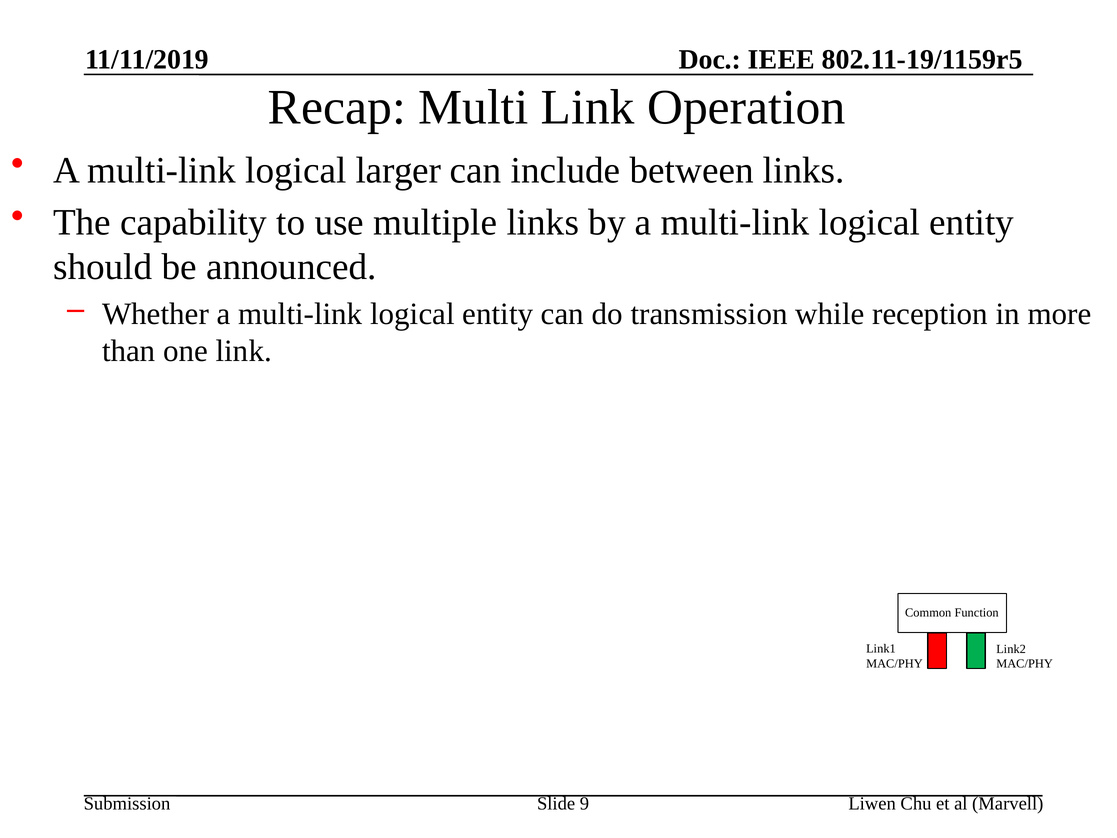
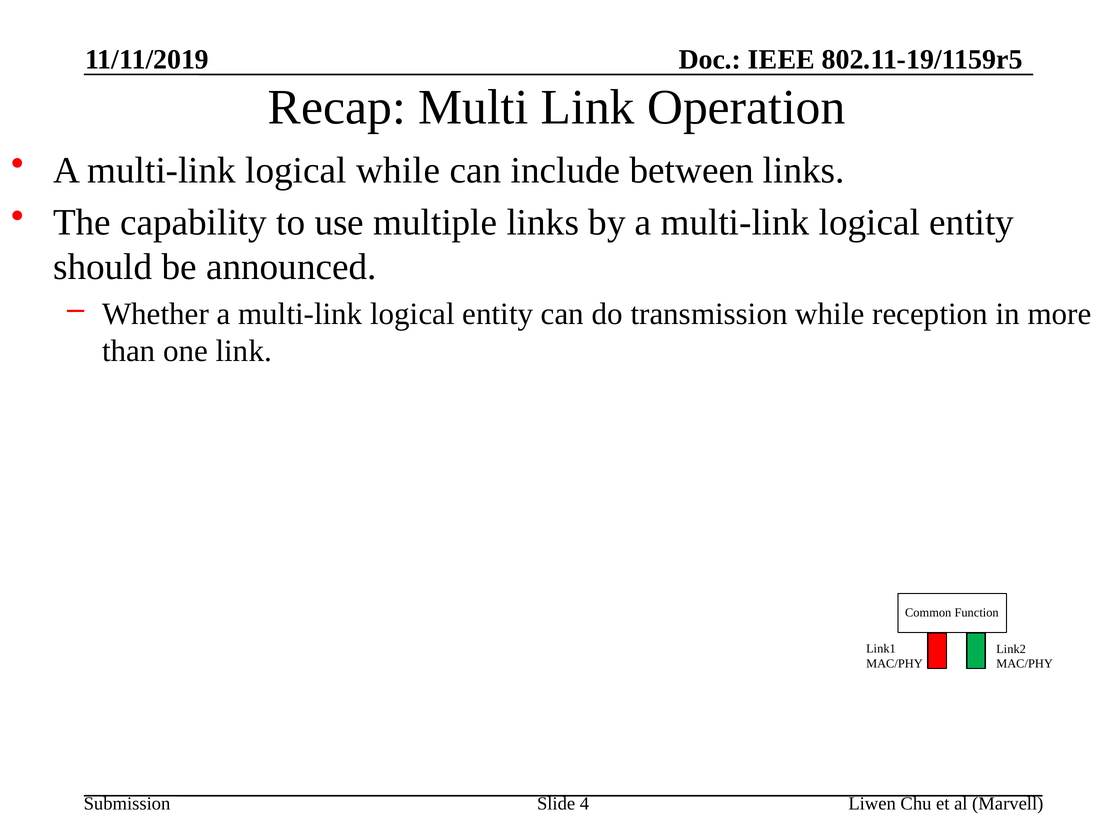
logical larger: larger -> while (398, 170)
9: 9 -> 4 (585, 803)
